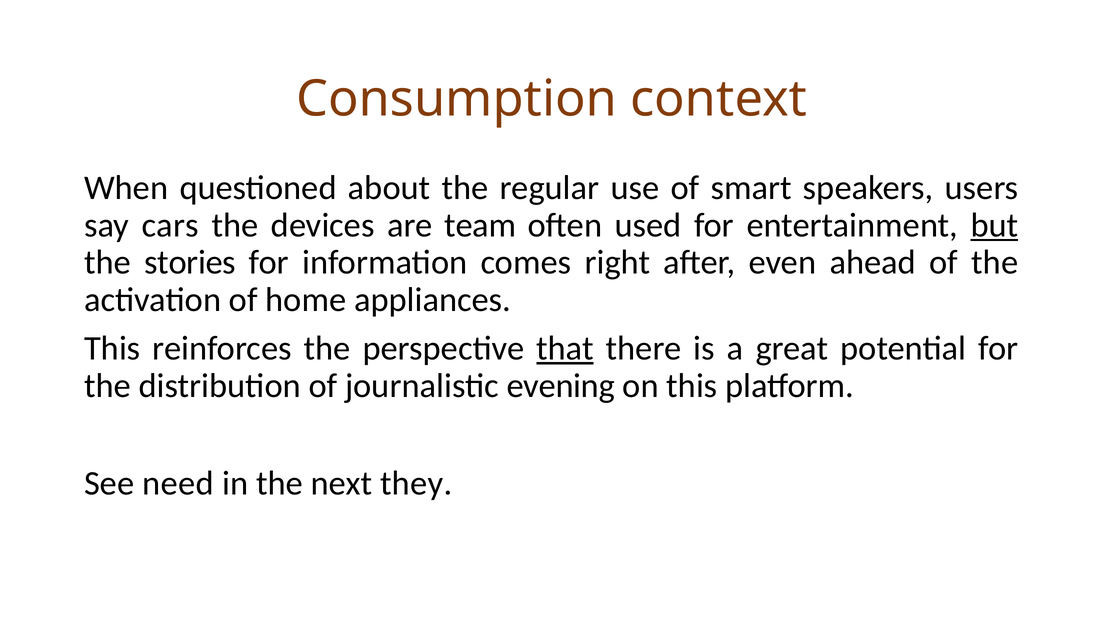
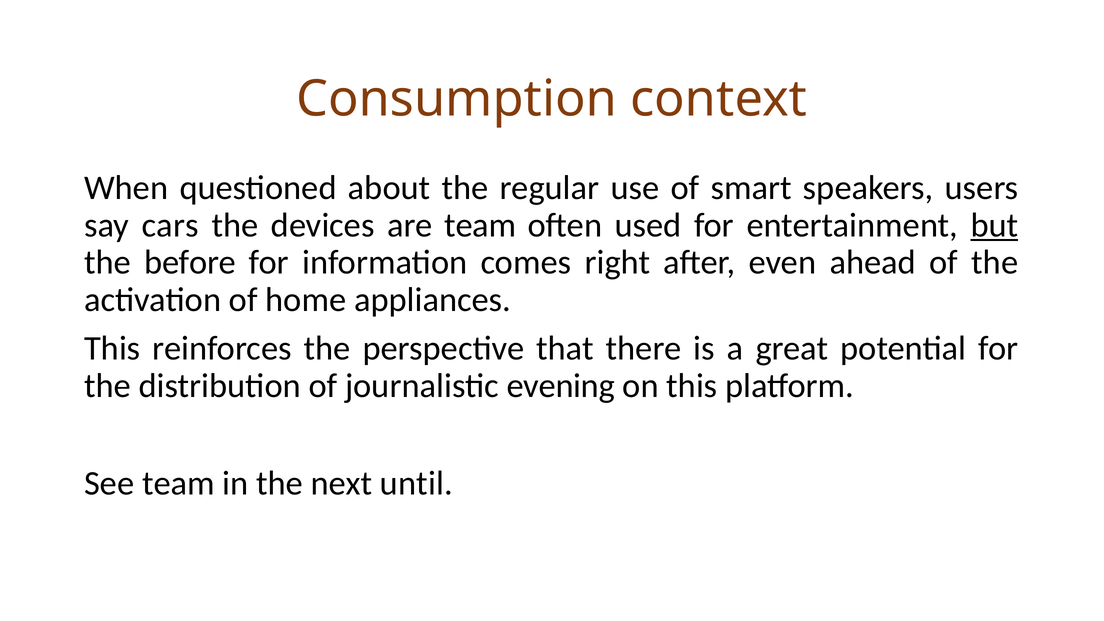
stories: stories -> before (190, 262)
that underline: present -> none (565, 348)
See need: need -> team (178, 483)
they: they -> until (416, 483)
